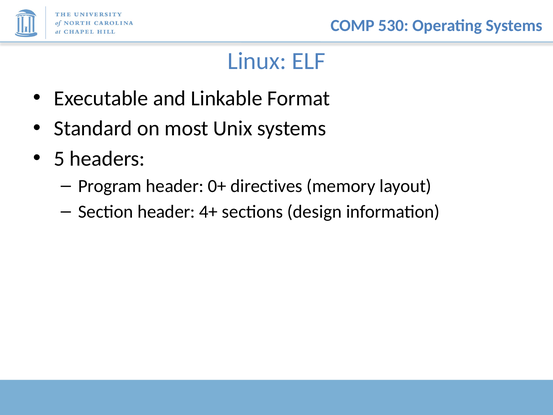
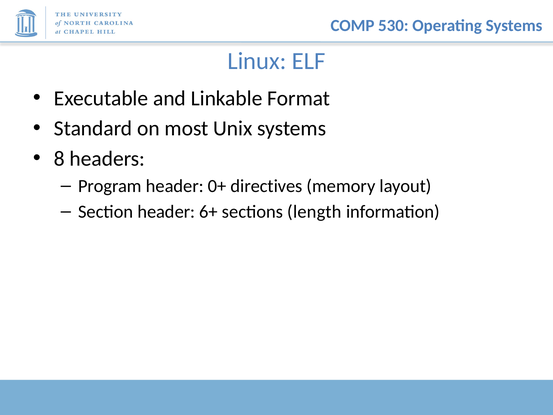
5: 5 -> 8 (59, 159)
4+: 4+ -> 6+ (209, 212)
design: design -> length (314, 212)
